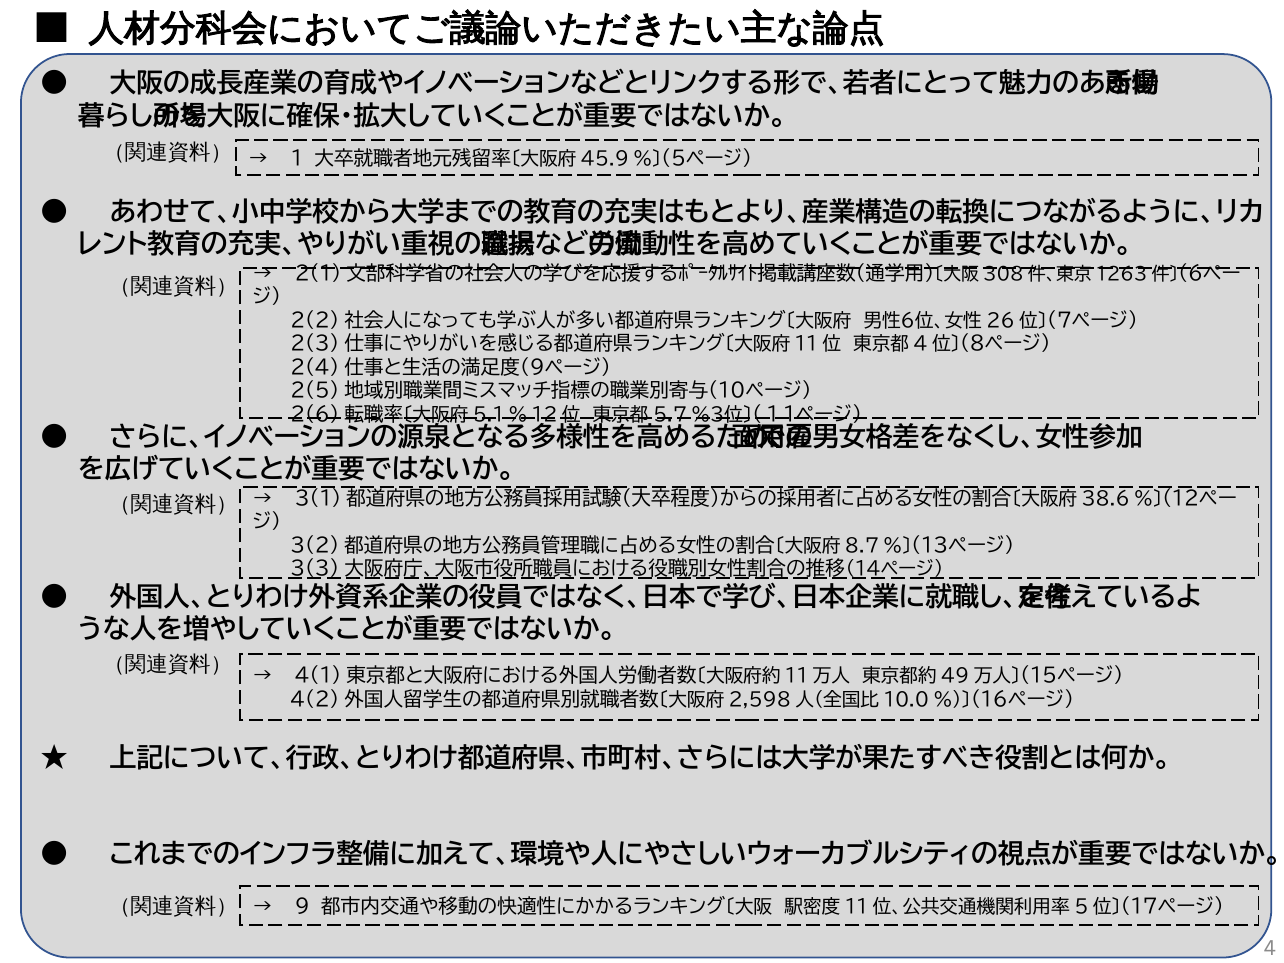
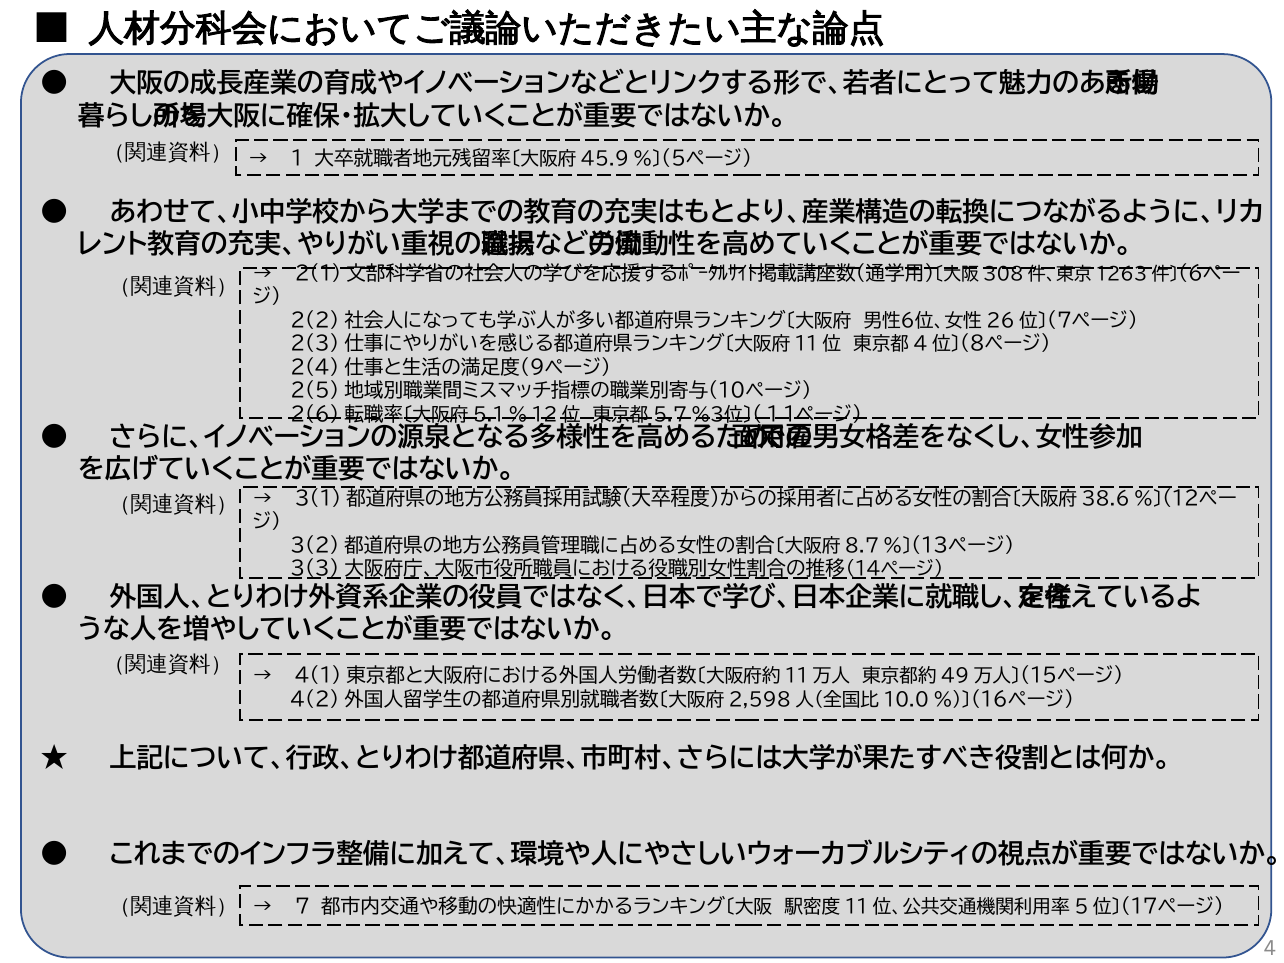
9: 9 -> 7 (302, 907)
